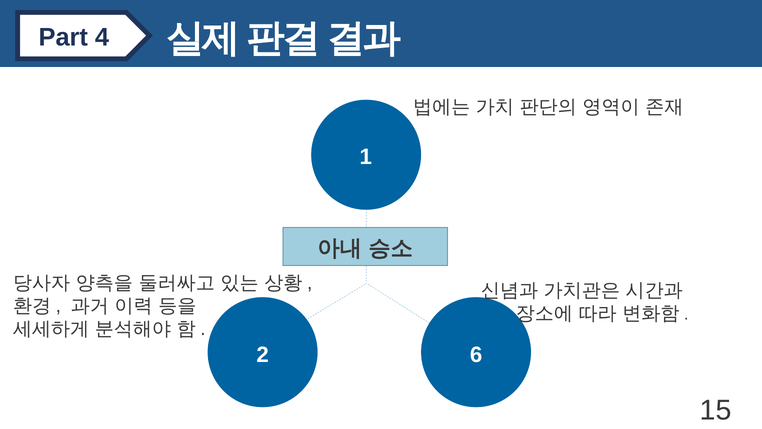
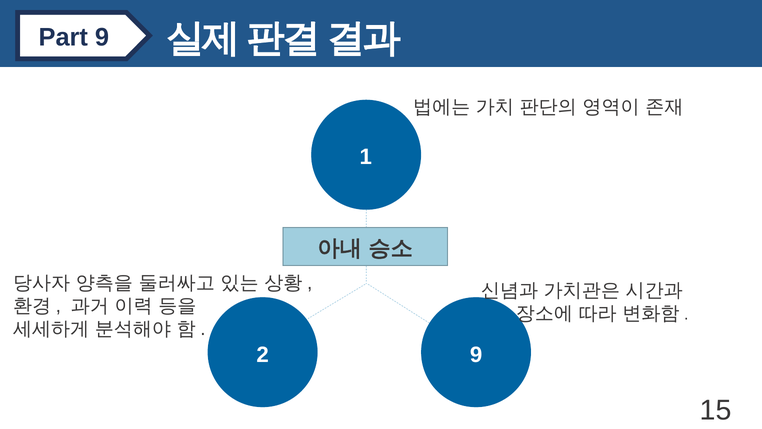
Part 4: 4 -> 9 (102, 37)
2 6: 6 -> 9 (476, 355)
